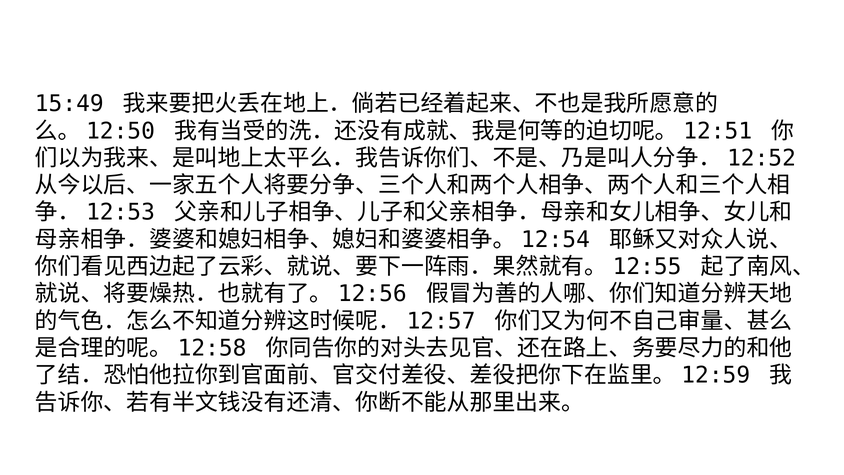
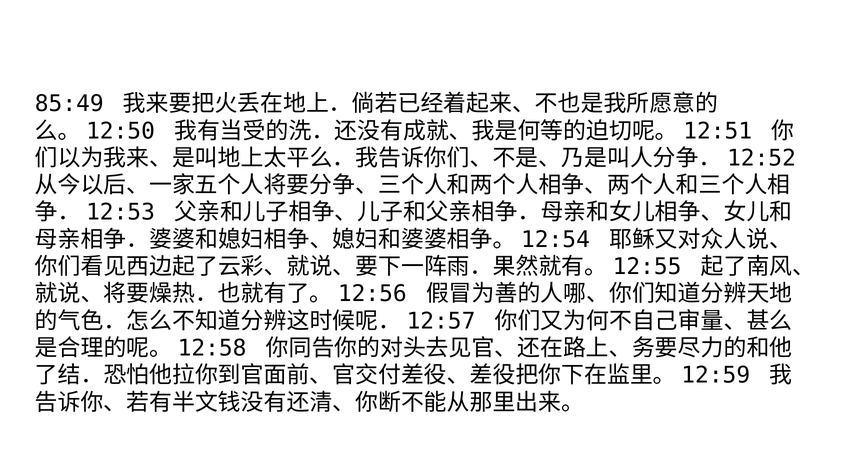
15:49: 15:49 -> 85:49 (69, 104)
